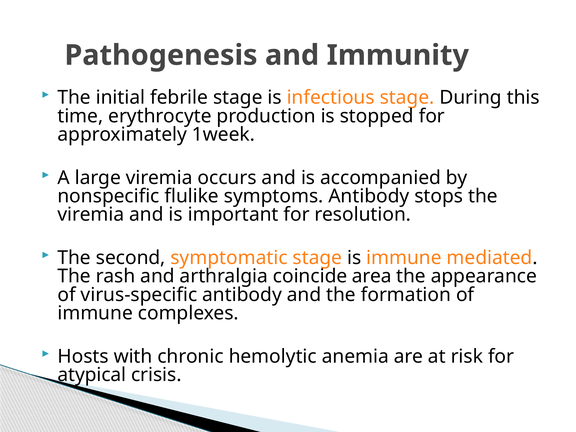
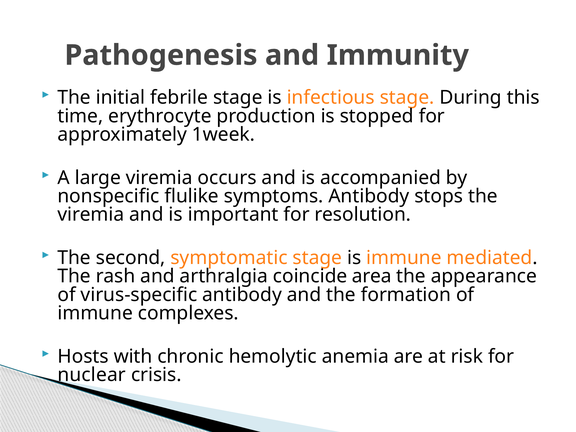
atypical: atypical -> nuclear (92, 375)
